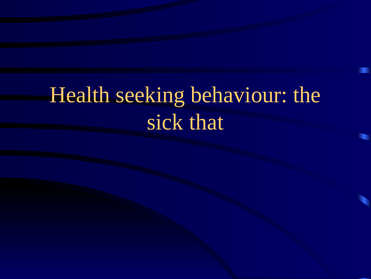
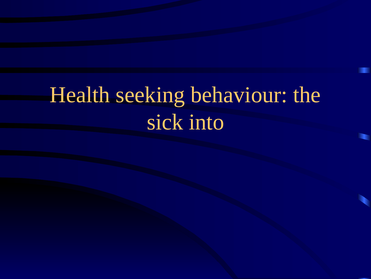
that: that -> into (206, 122)
